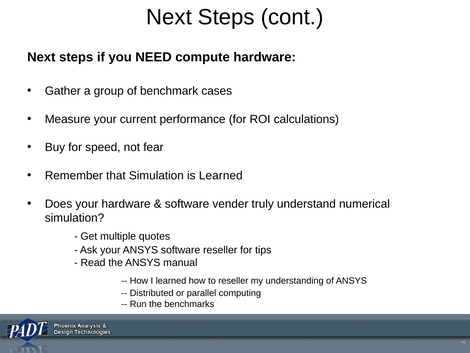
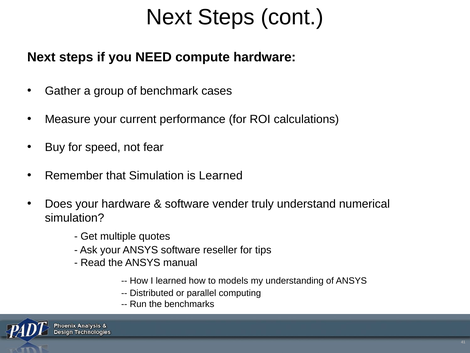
to reseller: reseller -> models (233, 280)
